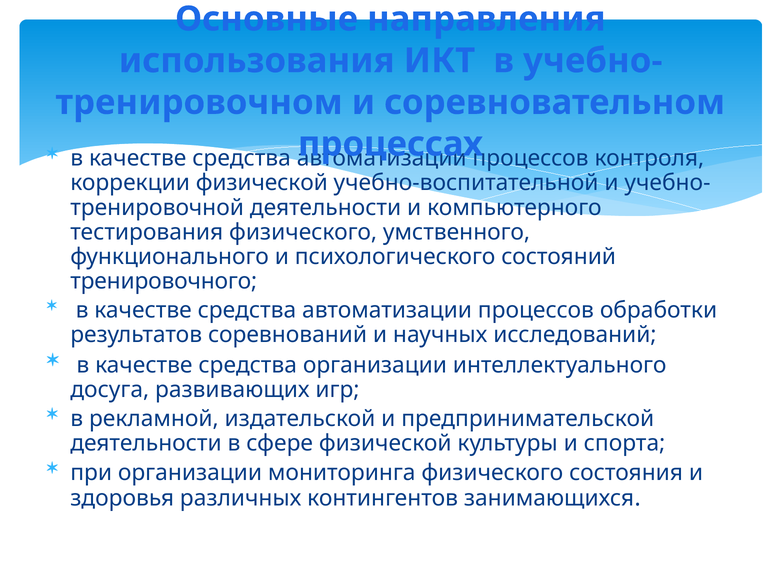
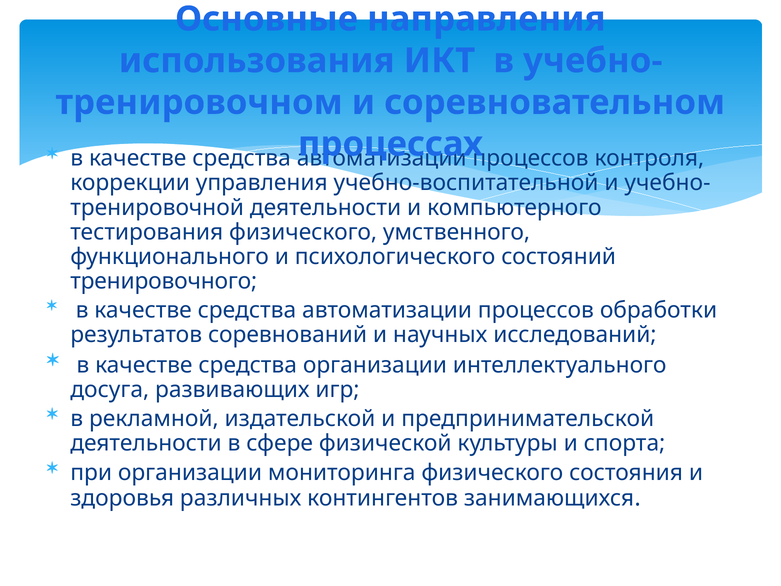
коррекции физической: физической -> управления (262, 183)
